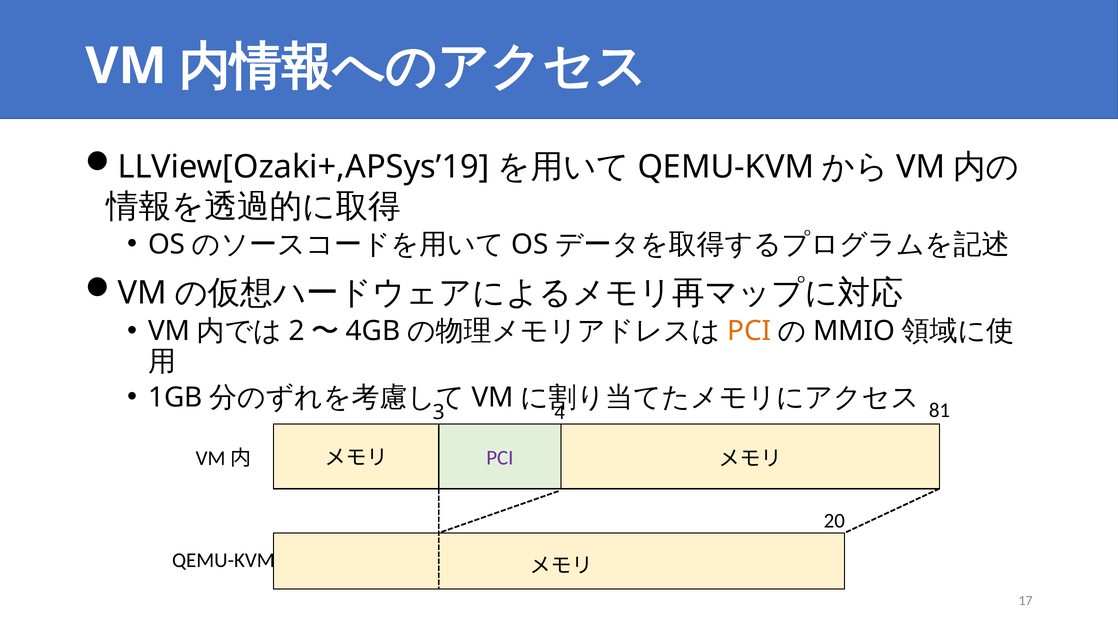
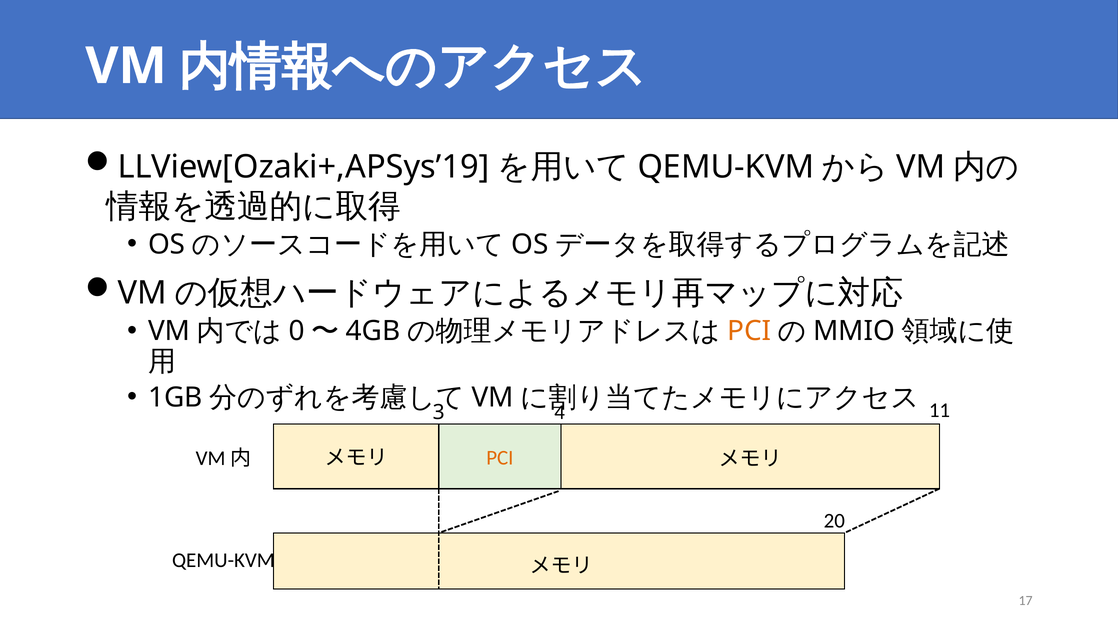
2: 2 -> 0 (297, 331)
81: 81 -> 11 (939, 410)
PCI colour: purple -> orange (500, 458)
